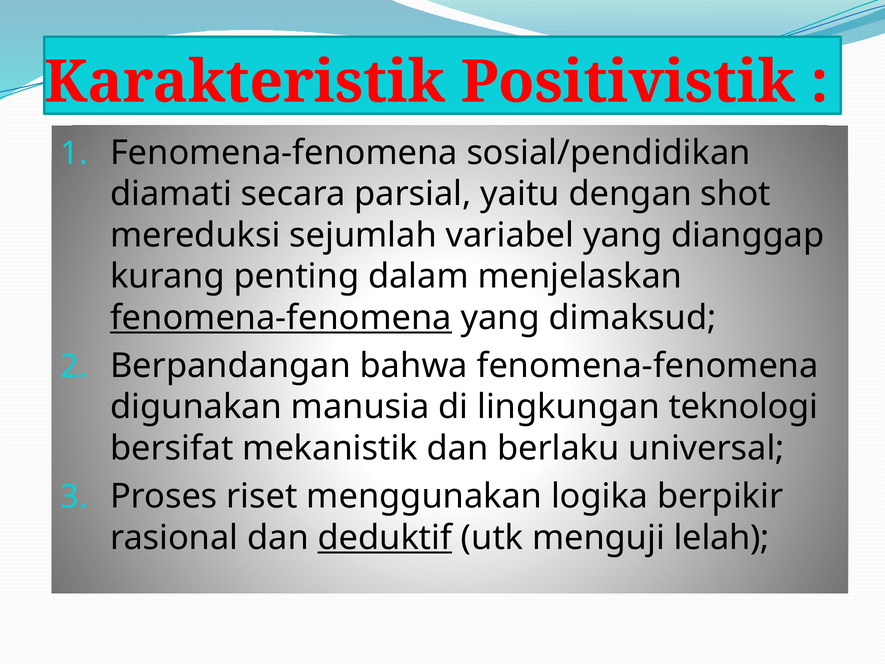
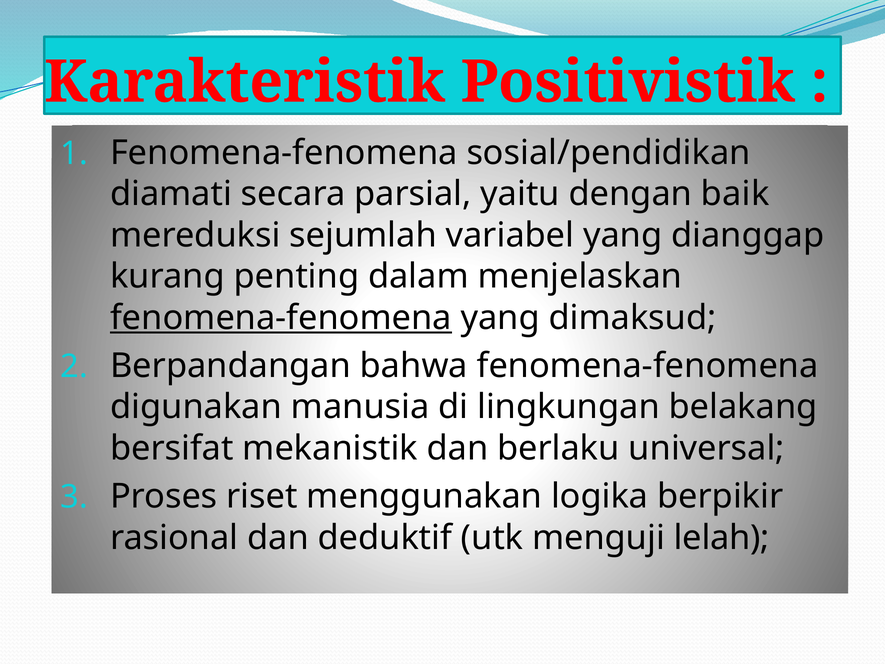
shot: shot -> baik (735, 194)
teknologi: teknologi -> belakang (743, 407)
deduktif underline: present -> none (385, 537)
